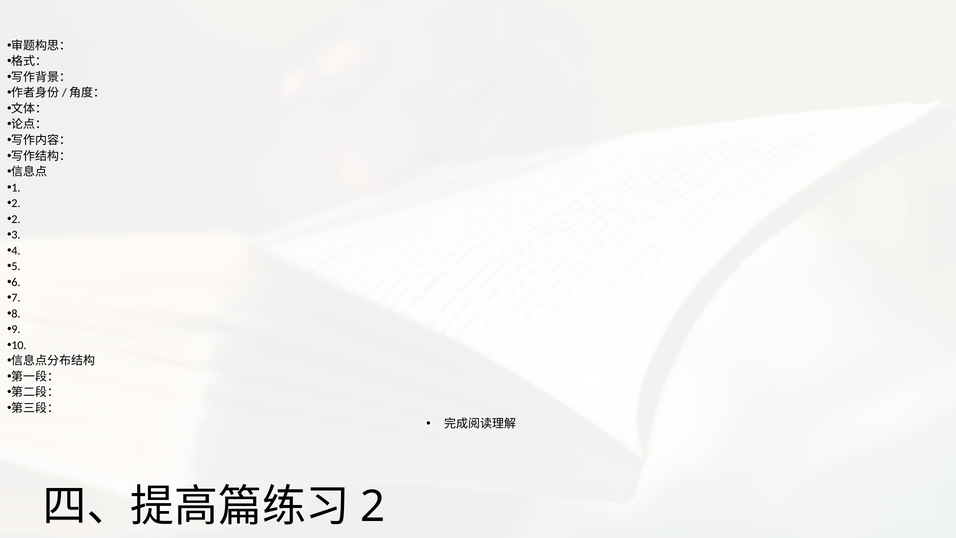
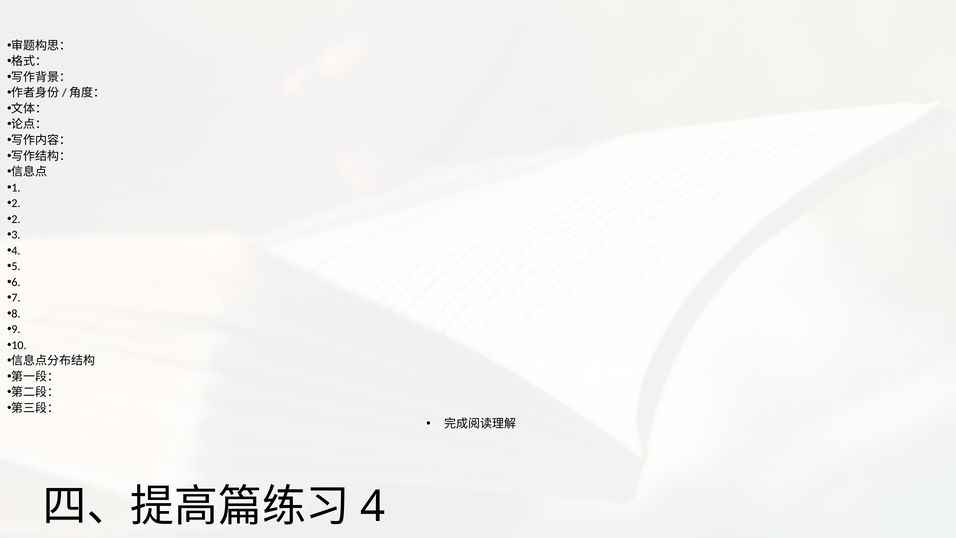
2: 2 -> 4 (373, 507)
